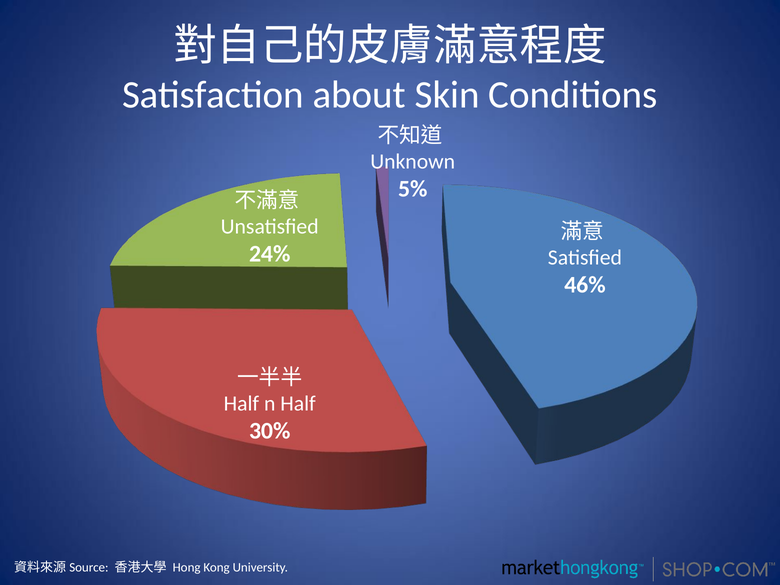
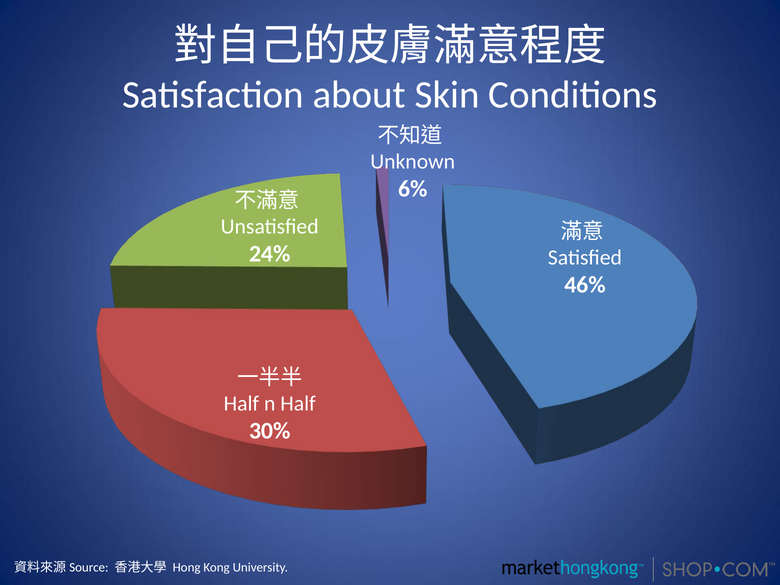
5%: 5% -> 6% (413, 189)
